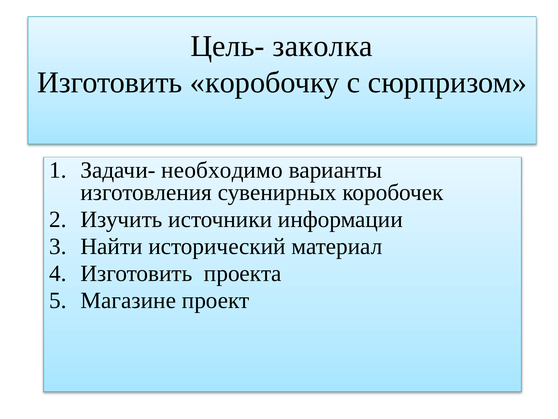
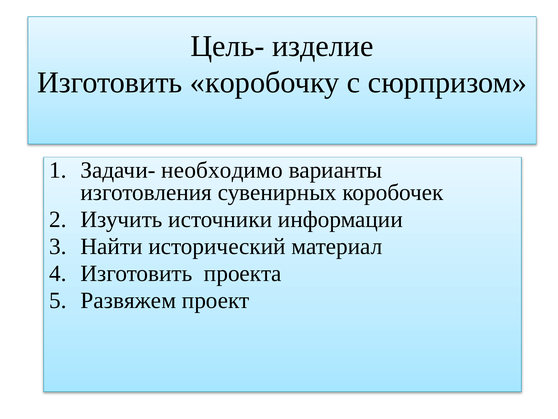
заколка: заколка -> изделие (323, 46)
Магазине: Магазине -> Развяжем (128, 300)
